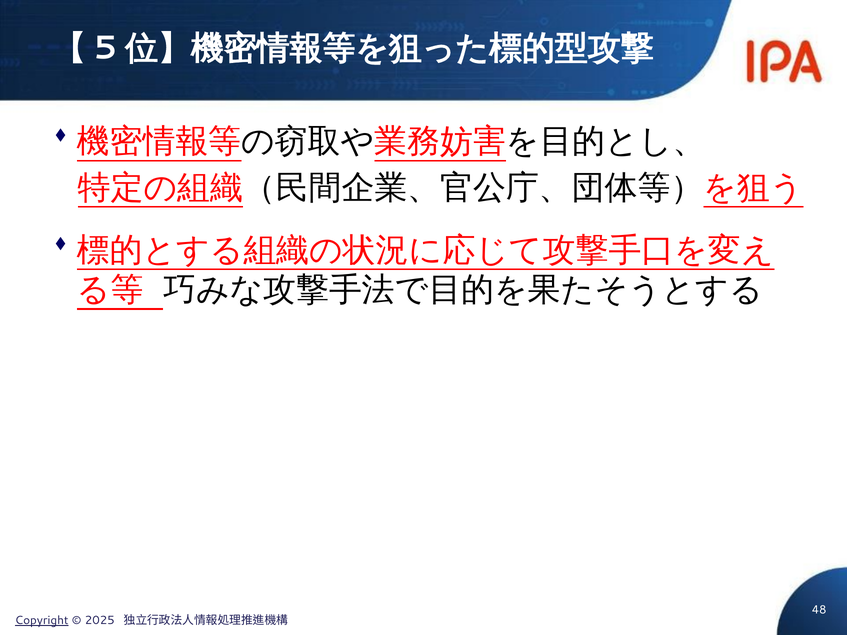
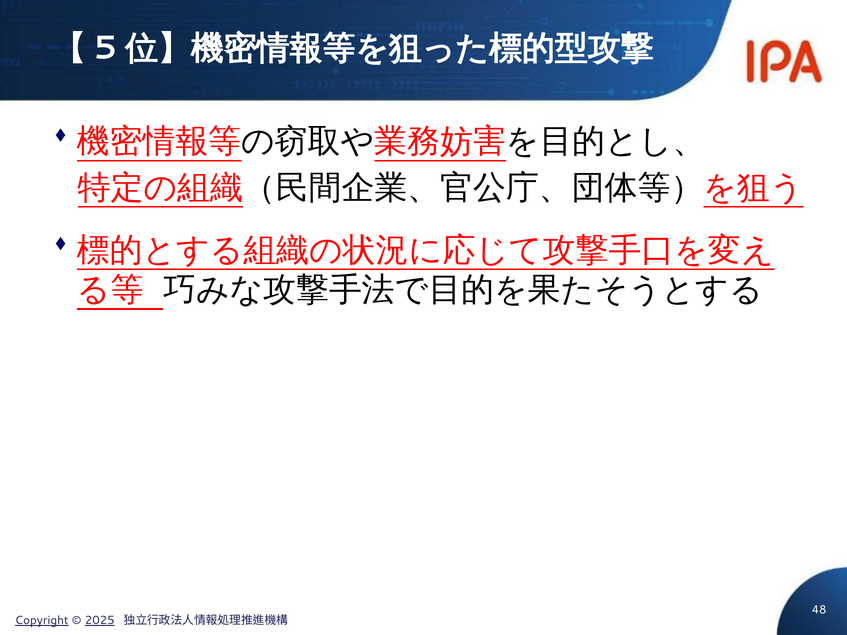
2025 underline: none -> present (100, 621)
